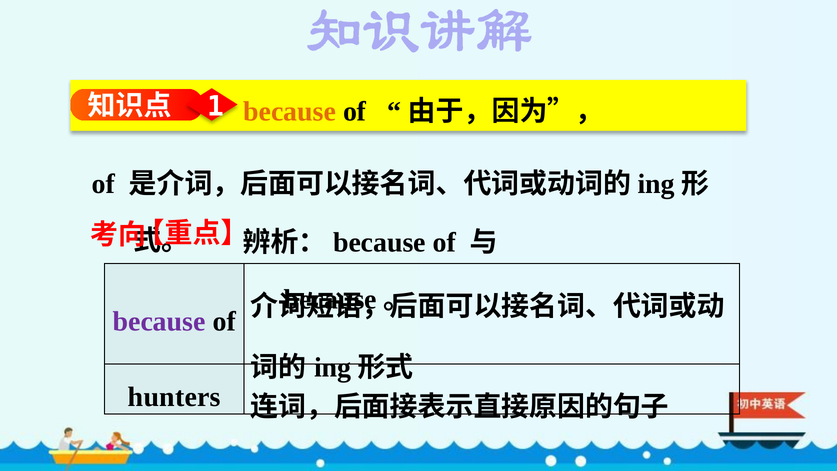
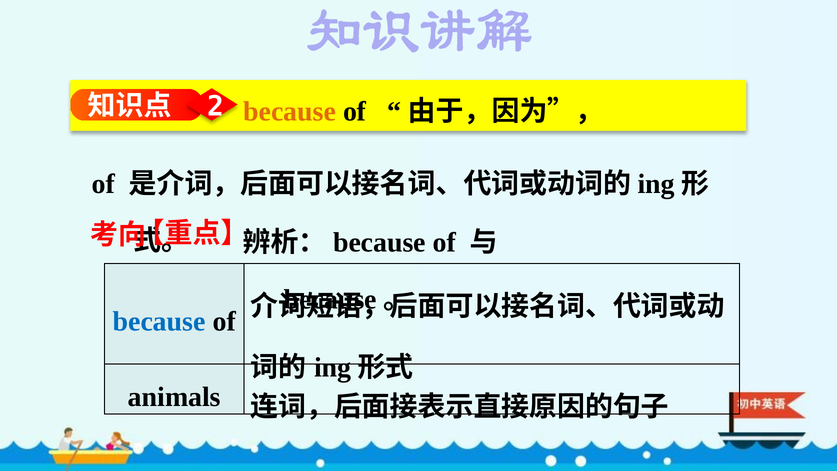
1: 1 -> 2 (215, 106)
because colour: purple -> blue (159, 321)
hunters: hunters -> animals (174, 397)
